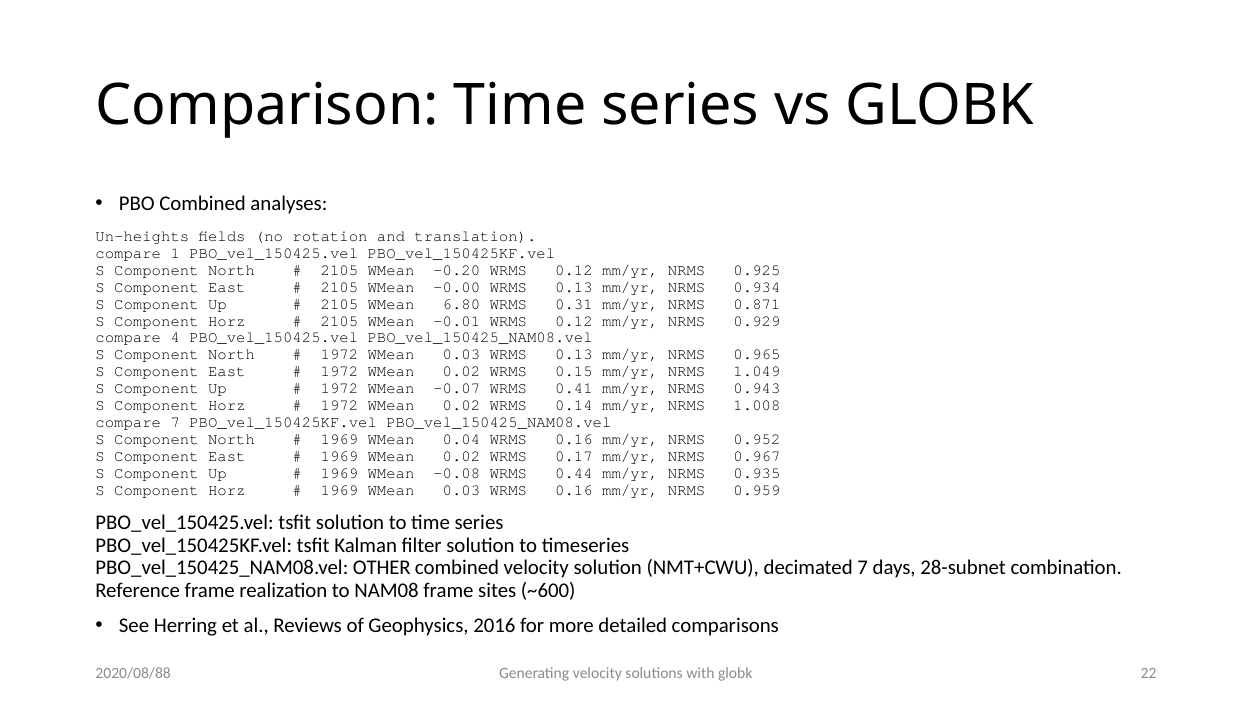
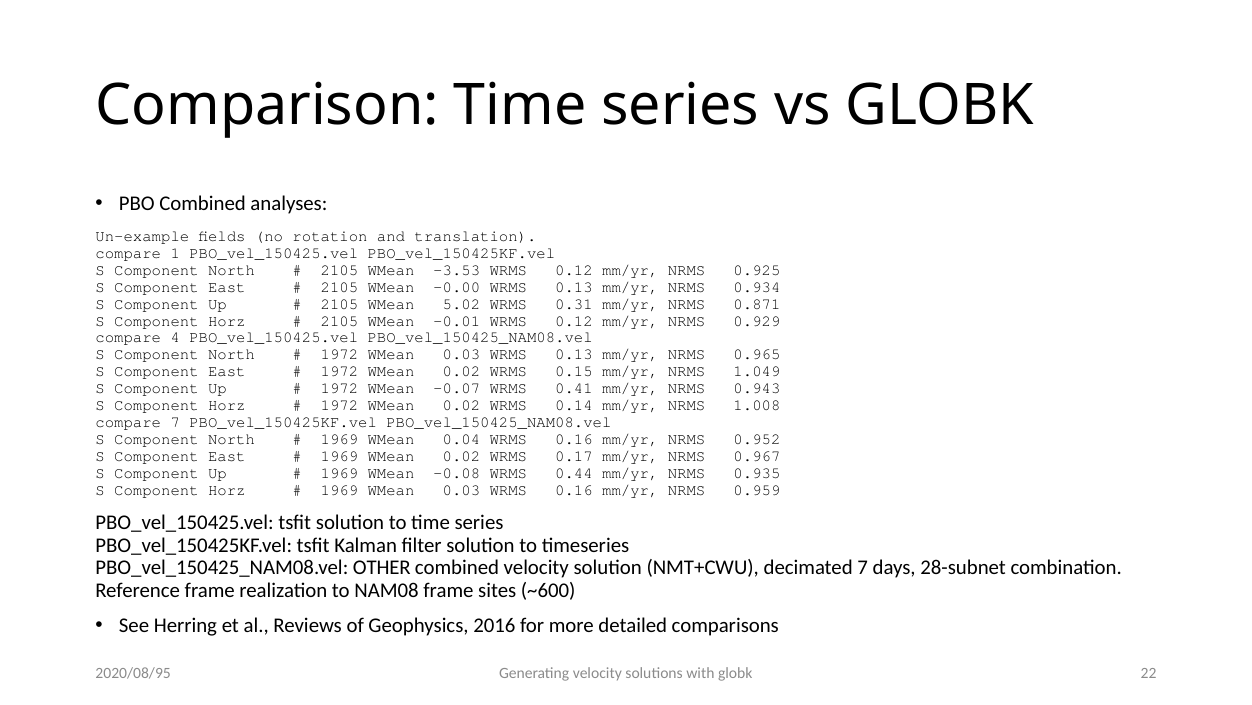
Un-heights: Un-heights -> Un-example (142, 236)
-0.20: -0.20 -> -3.53 (457, 270)
6.80: 6.80 -> 5.02 (461, 304)
2020/08/88: 2020/08/88 -> 2020/08/95 (133, 673)
